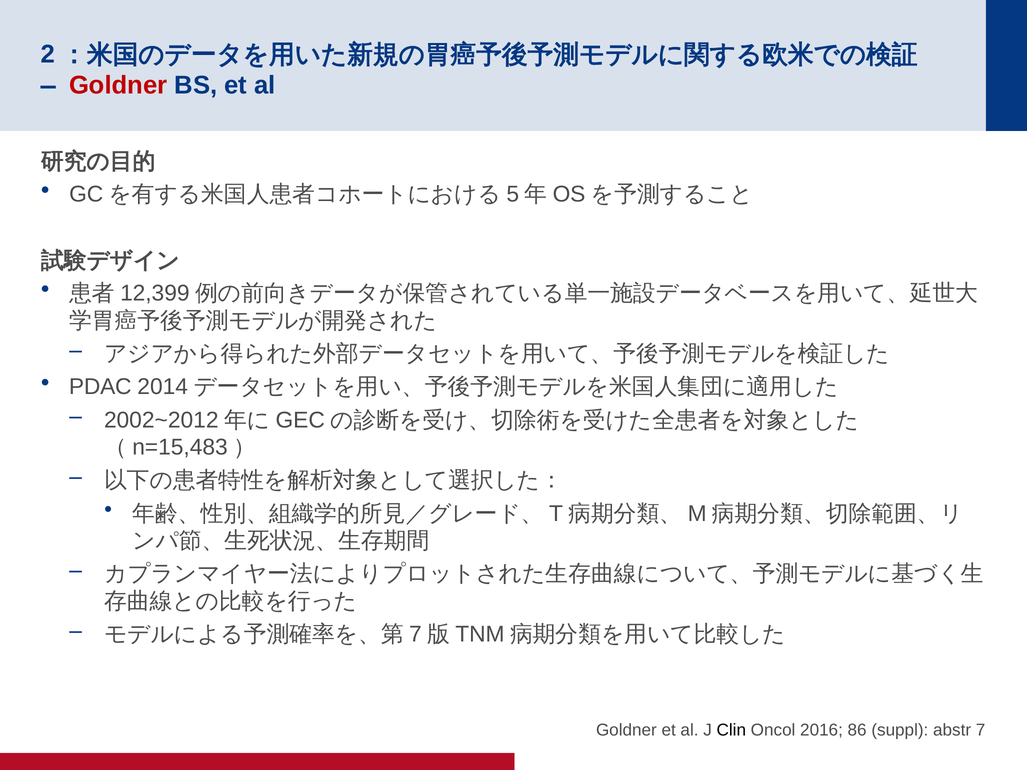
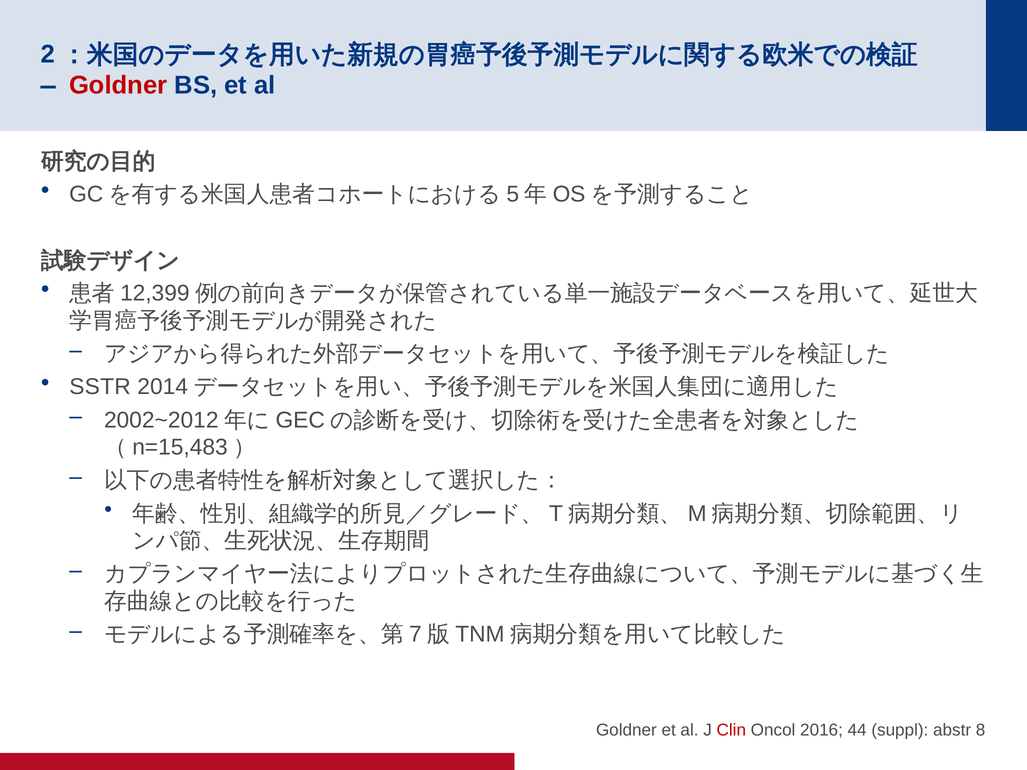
PDAC: PDAC -> SSTR (100, 387)
Clin colour: black -> red (731, 730)
86: 86 -> 44 (857, 730)
7: 7 -> 8 (981, 730)
